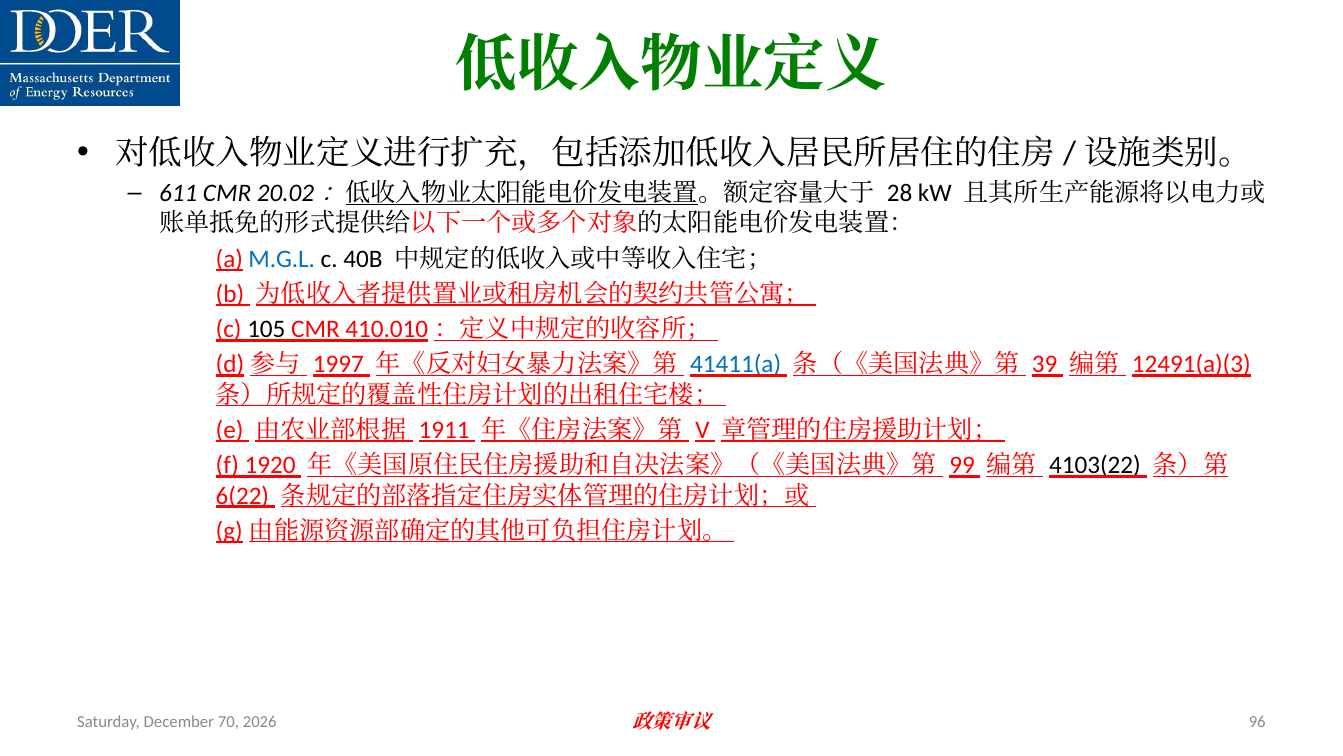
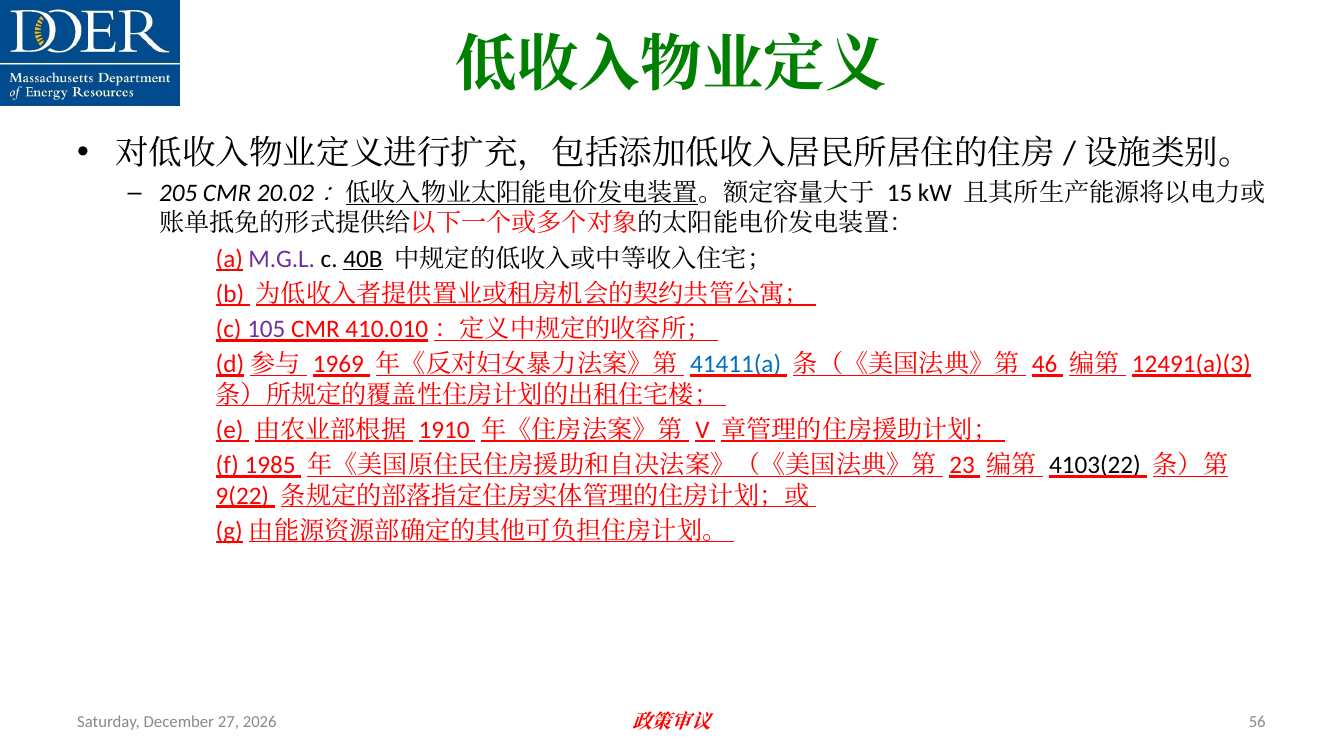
611: 611 -> 205 (178, 193)
28: 28 -> 15 (900, 193)
M.G.L colour: blue -> purple (282, 259)
40B underline: none -> present (363, 259)
105 colour: black -> purple (266, 329)
1997: 1997 -> 1969 (338, 364)
39: 39 -> 46 (1045, 364)
1911: 1911 -> 1910 (444, 430)
1920: 1920 -> 1985 (270, 465)
99: 99 -> 23 (962, 465)
6(22: 6(22 -> 9(22 (242, 495)
70: 70 -> 27 (228, 721)
96: 96 -> 56 (1257, 721)
